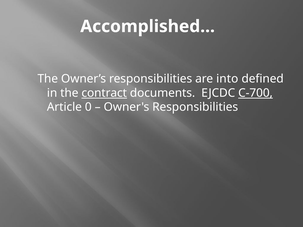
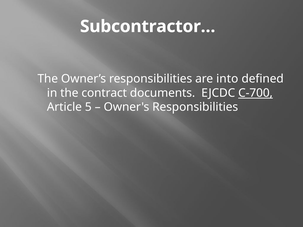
Accomplished…: Accomplished… -> Subcontractor… (148, 26)
contract underline: present -> none (104, 93)
0: 0 -> 5 (88, 107)
